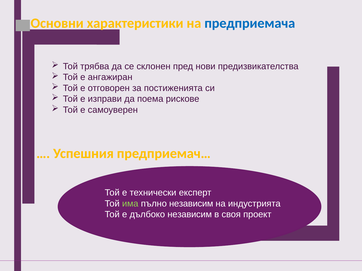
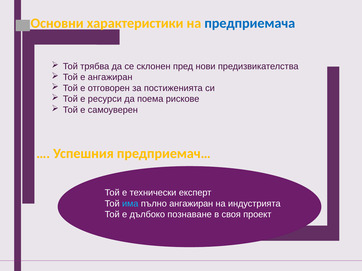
изправи: изправи -> ресурси (105, 99)
има colour: light green -> light blue (130, 204)
пълно независим: независим -> ангажиран (191, 204)
дълбоко независим: независим -> познаване (190, 215)
